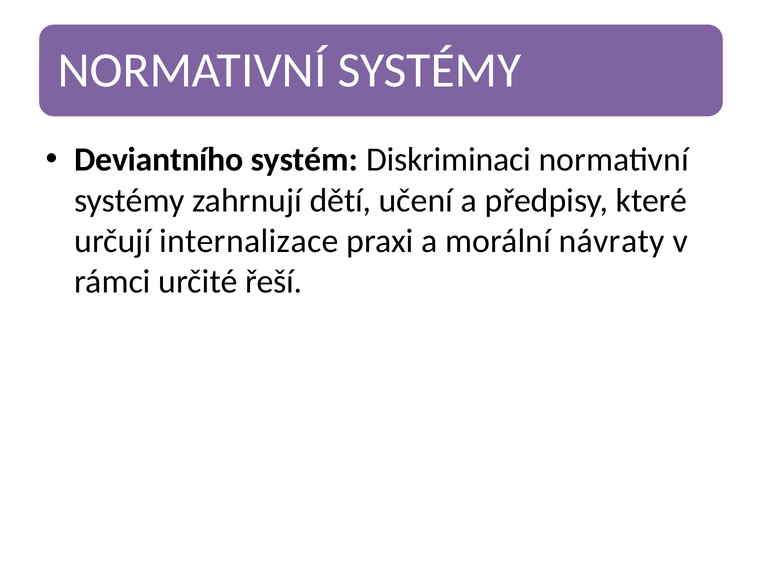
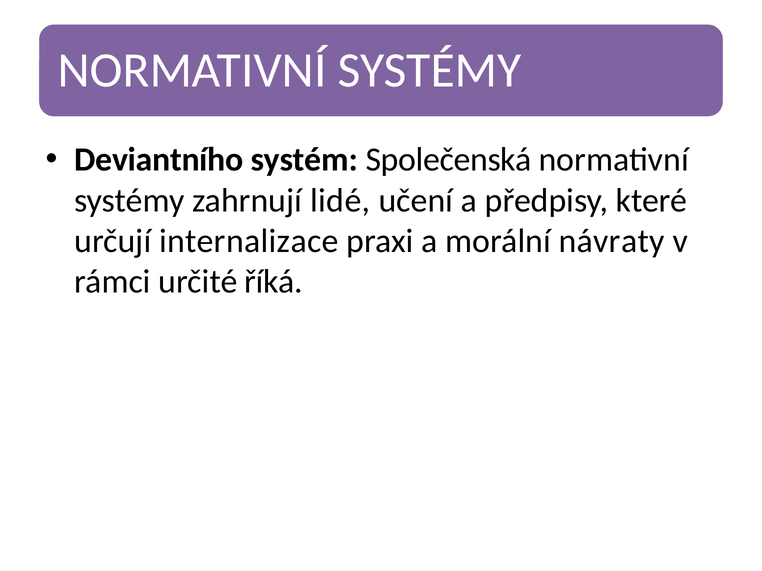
Diskriminaci: Diskriminaci -> Společenská (449, 160)
dětí: dětí -> lidé (340, 201)
řeší: řeší -> říká (274, 282)
